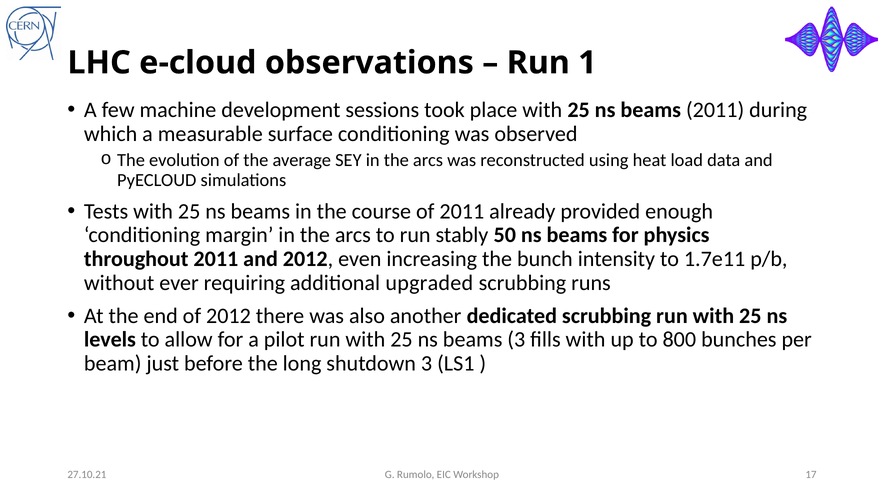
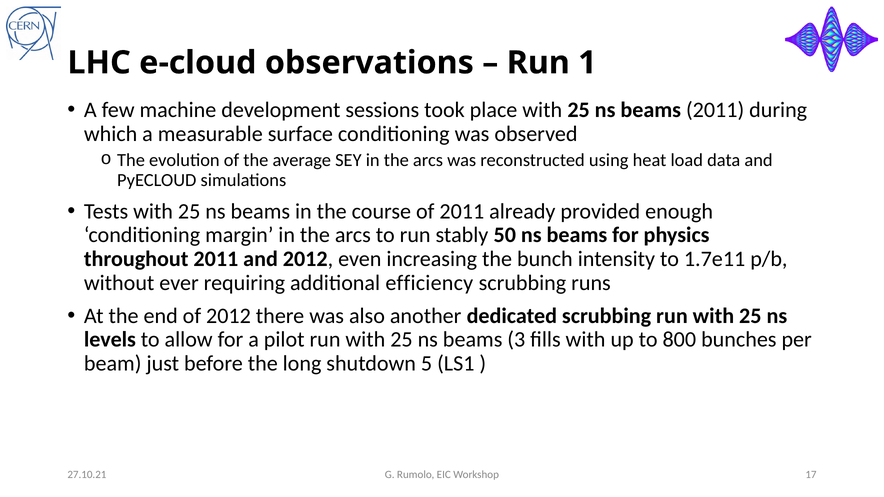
upgraded: upgraded -> efficiency (429, 283)
shutdown 3: 3 -> 5 (427, 364)
